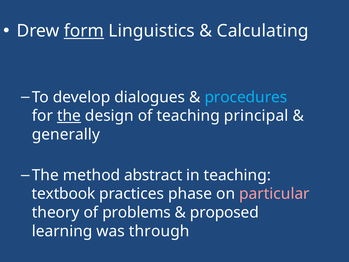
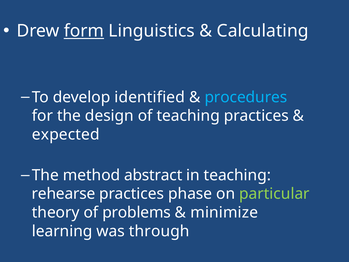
dialogues: dialogues -> identified (150, 97)
the underline: present -> none (69, 116)
teaching principal: principal -> practices (256, 116)
generally: generally -> expected (66, 134)
textbook: textbook -> rehearse (64, 194)
particular colour: pink -> light green (274, 194)
proposed: proposed -> minimize (224, 212)
